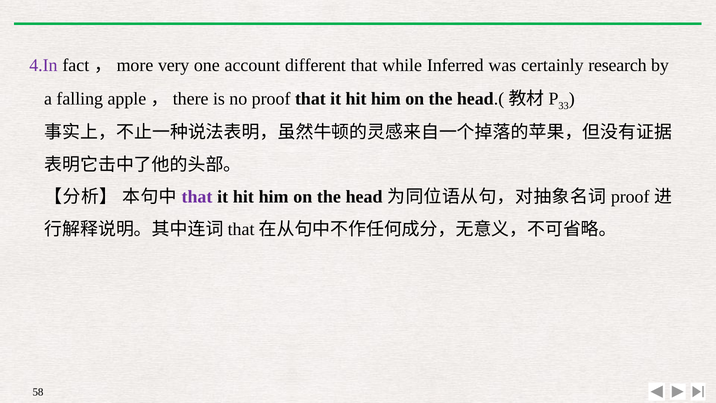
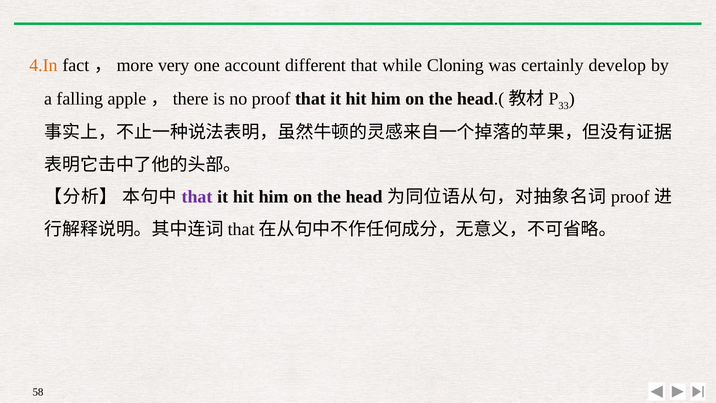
4.In colour: purple -> orange (43, 65)
Inferred: Inferred -> Cloning (455, 65)
research: research -> develop (617, 65)
